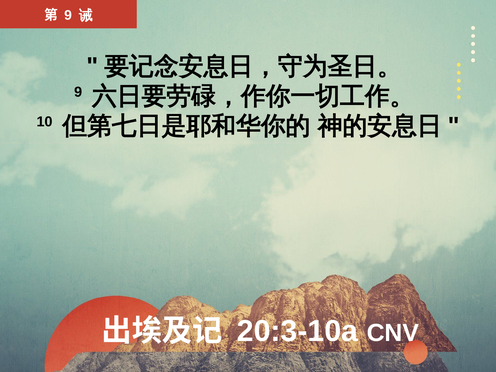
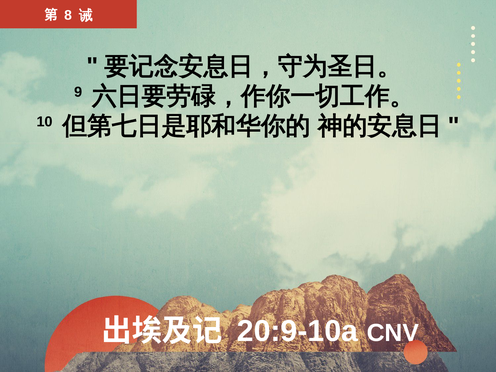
9: 9 -> 8 (68, 15)
20:3-10a: 20:3-10a -> 20:9-10a (297, 331)
